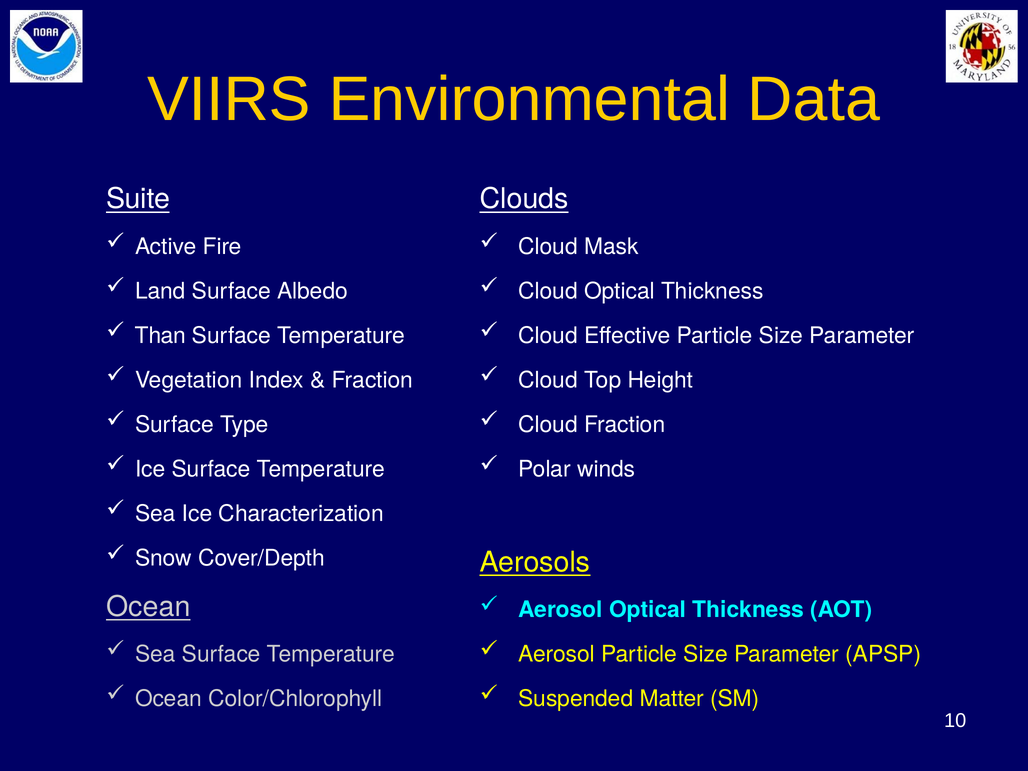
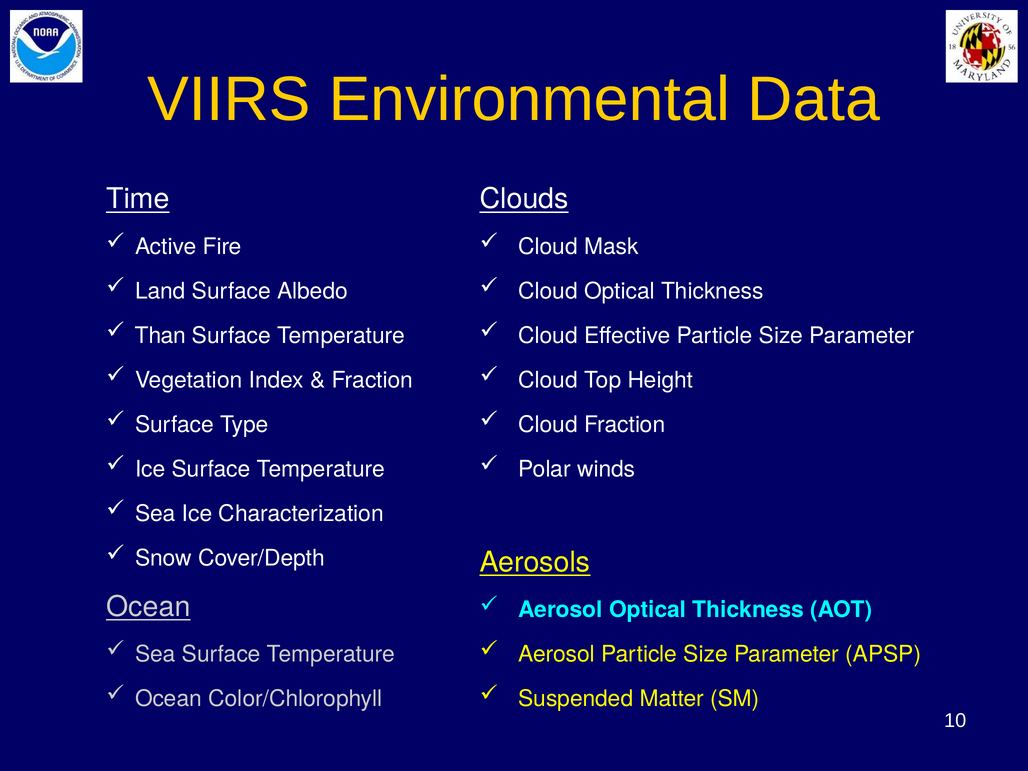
Suite: Suite -> Time (138, 199)
